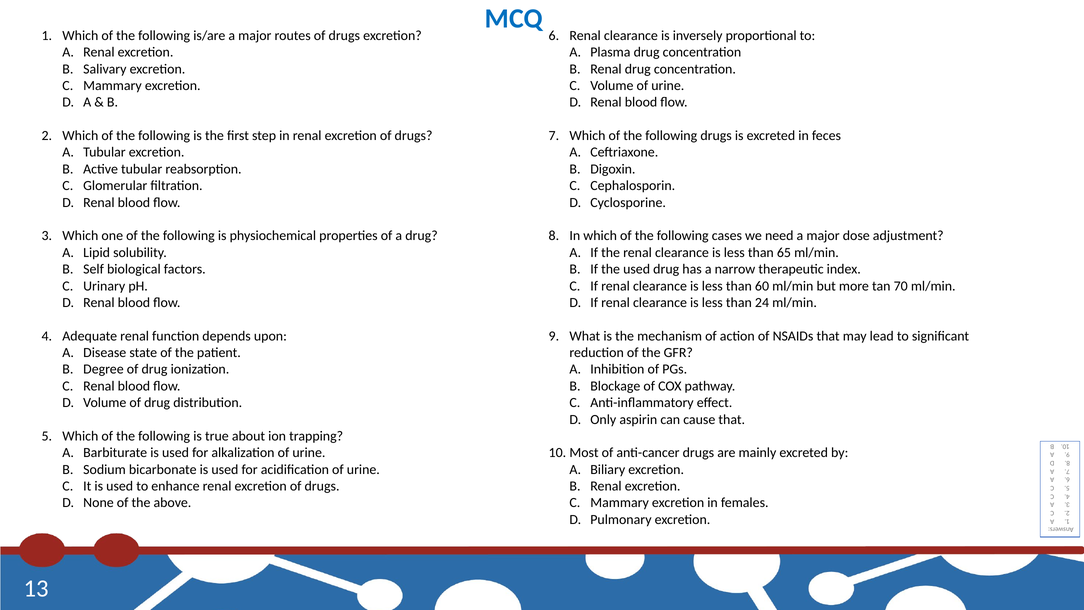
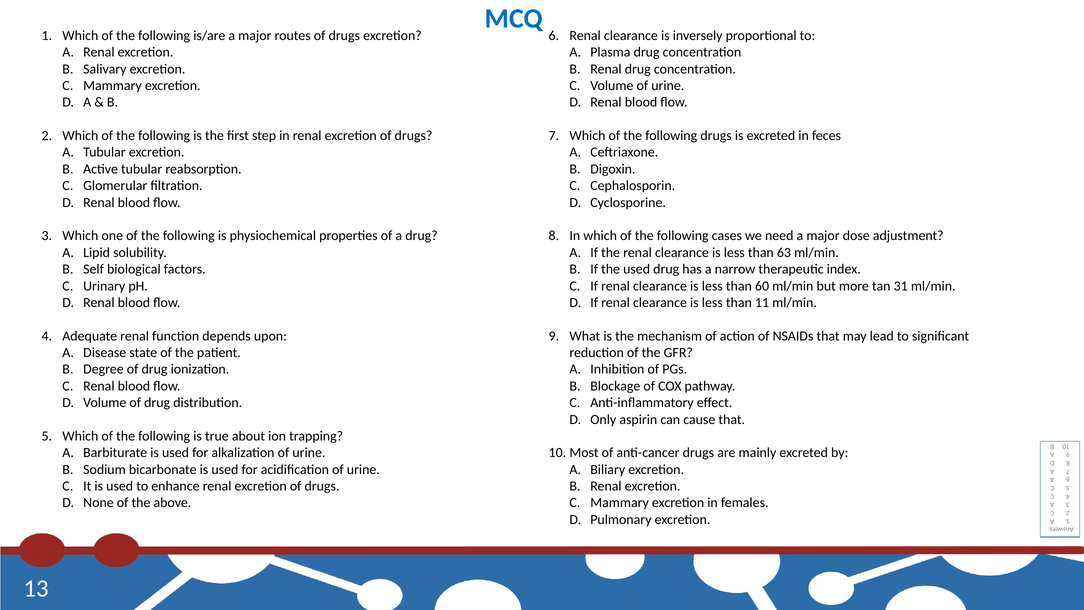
65: 65 -> 63 (784, 252)
70: 70 -> 31 (901, 286)
24: 24 -> 11 (762, 302)
